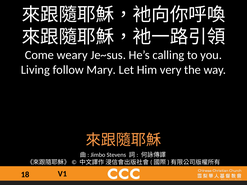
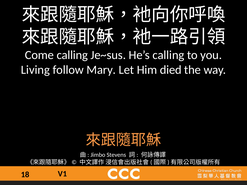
Come weary: weary -> calling (72, 55)
very: very -> died (171, 70)
